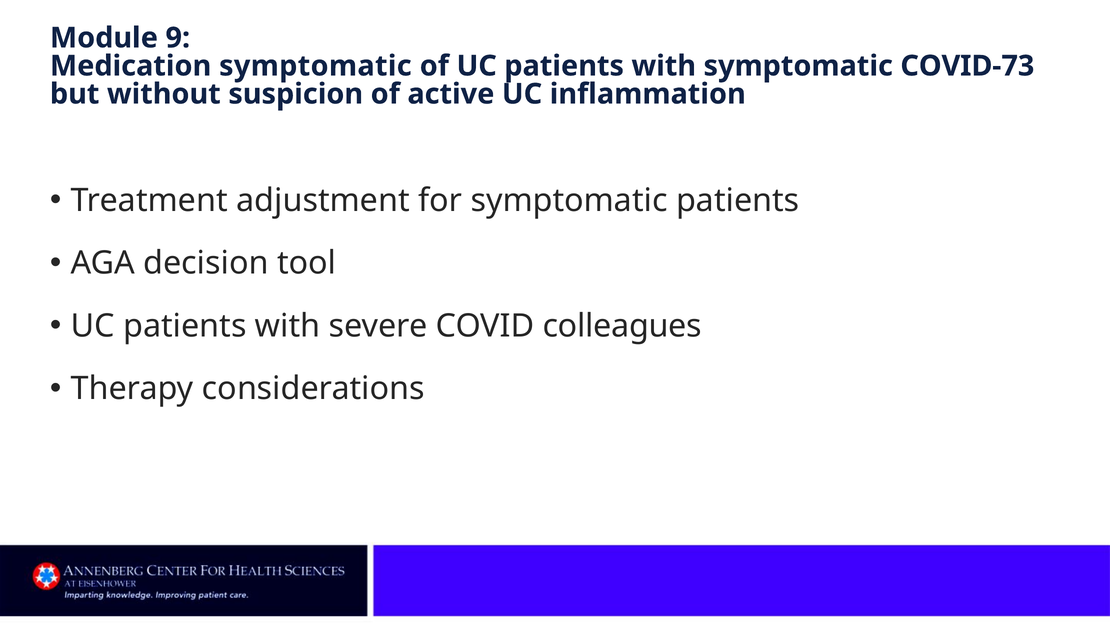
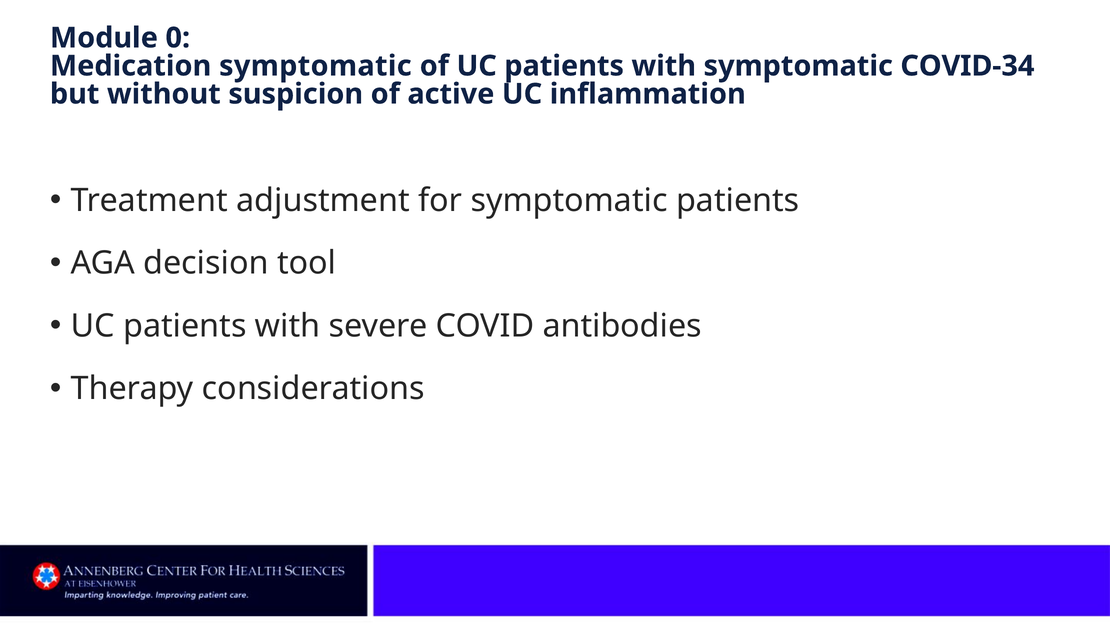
9: 9 -> 0 (178, 38)
COVID-73: COVID-73 -> COVID-34 (967, 66)
colleagues: colleagues -> antibodies (622, 326)
